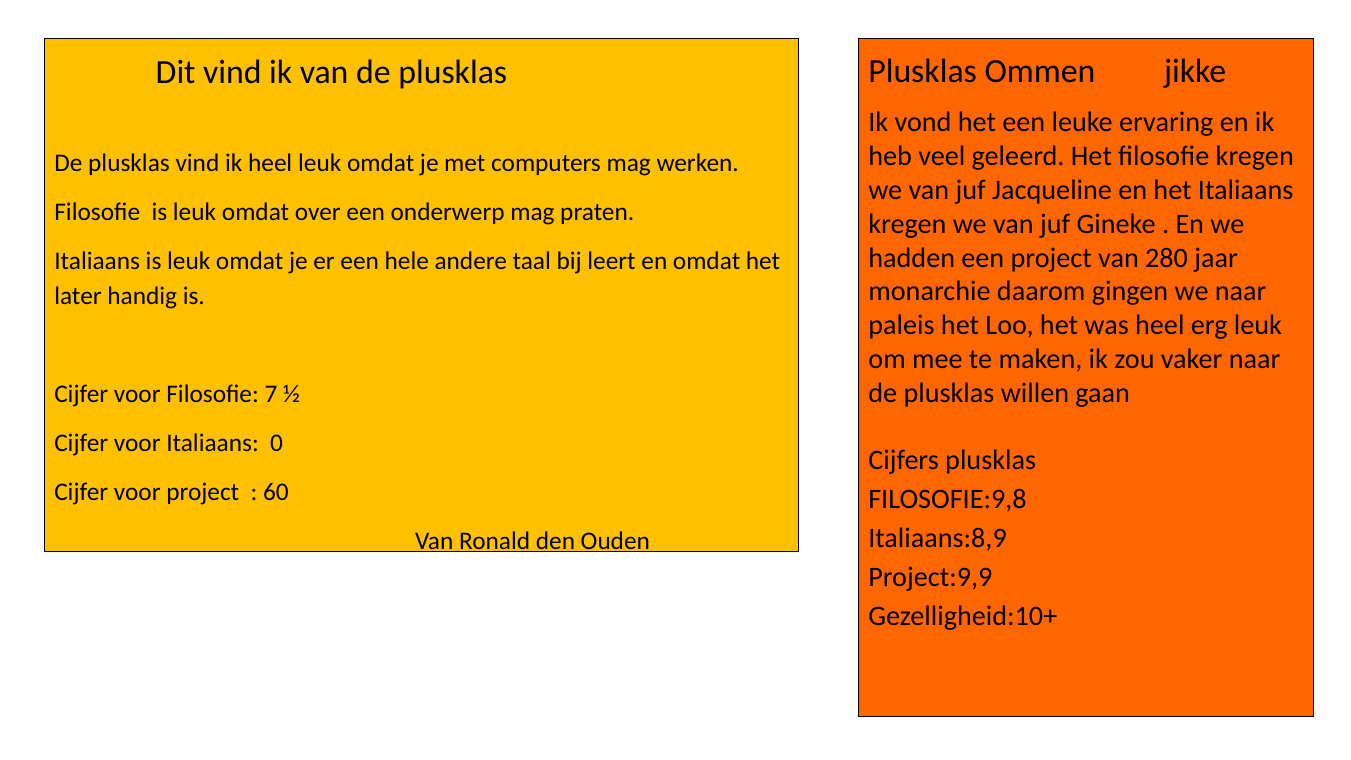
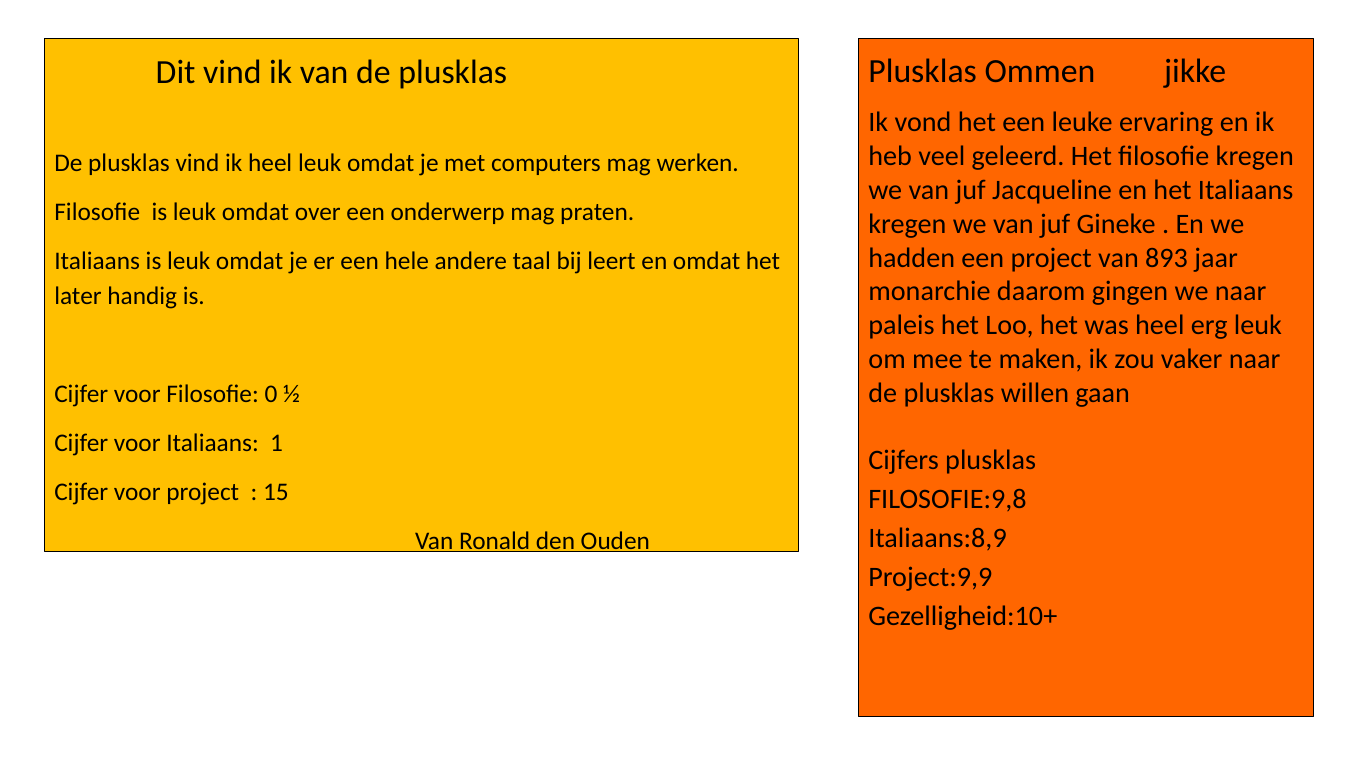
280: 280 -> 893 (1167, 258)
7: 7 -> 0 (271, 394)
0: 0 -> 1 (277, 443)
60: 60 -> 15 (276, 492)
